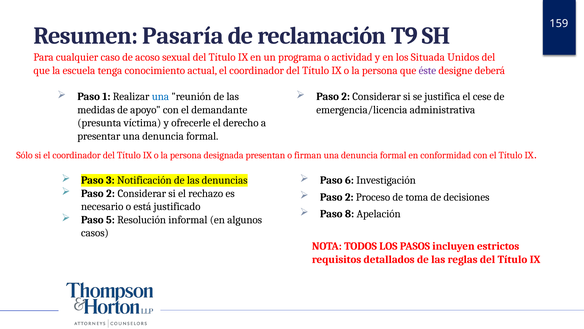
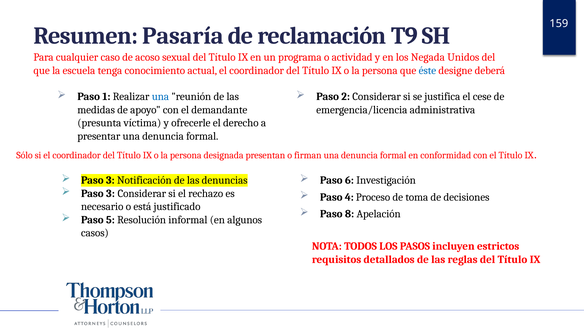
Situada: Situada -> Negada (428, 57)
éste colour: purple -> blue (427, 70)
2: 2 -> 3 (111, 193)
2: 2 -> 4 (349, 197)
